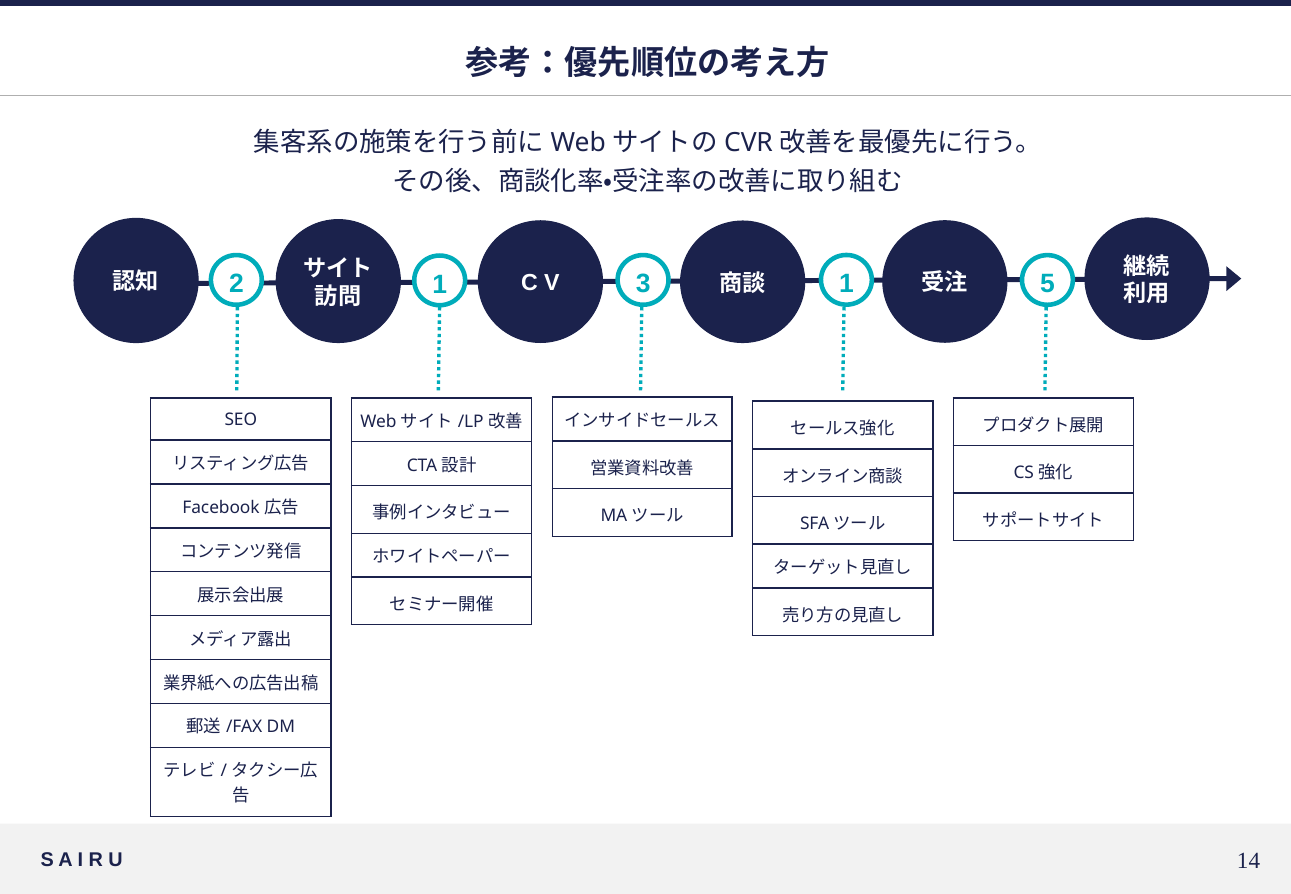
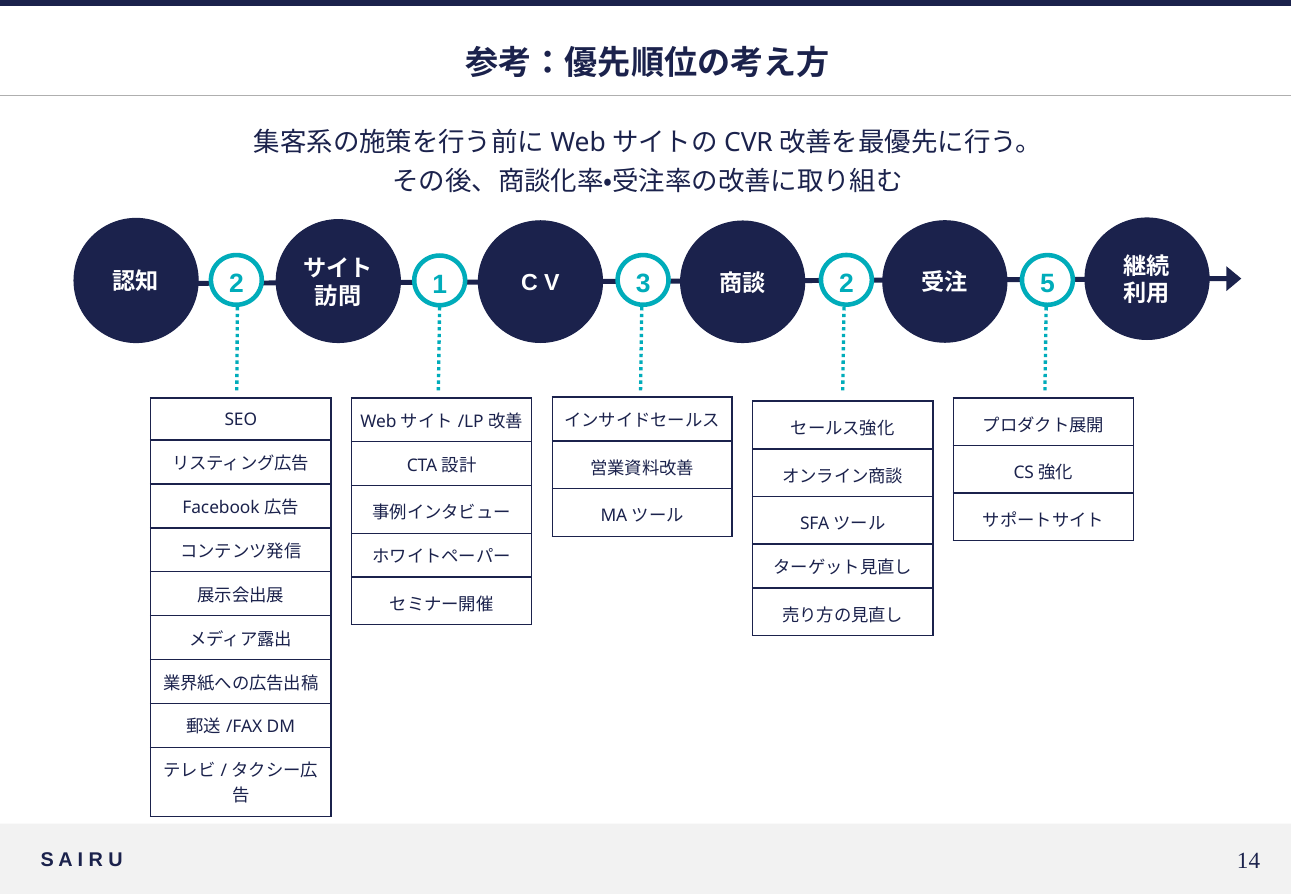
3 1: 1 -> 2 (846, 284)
